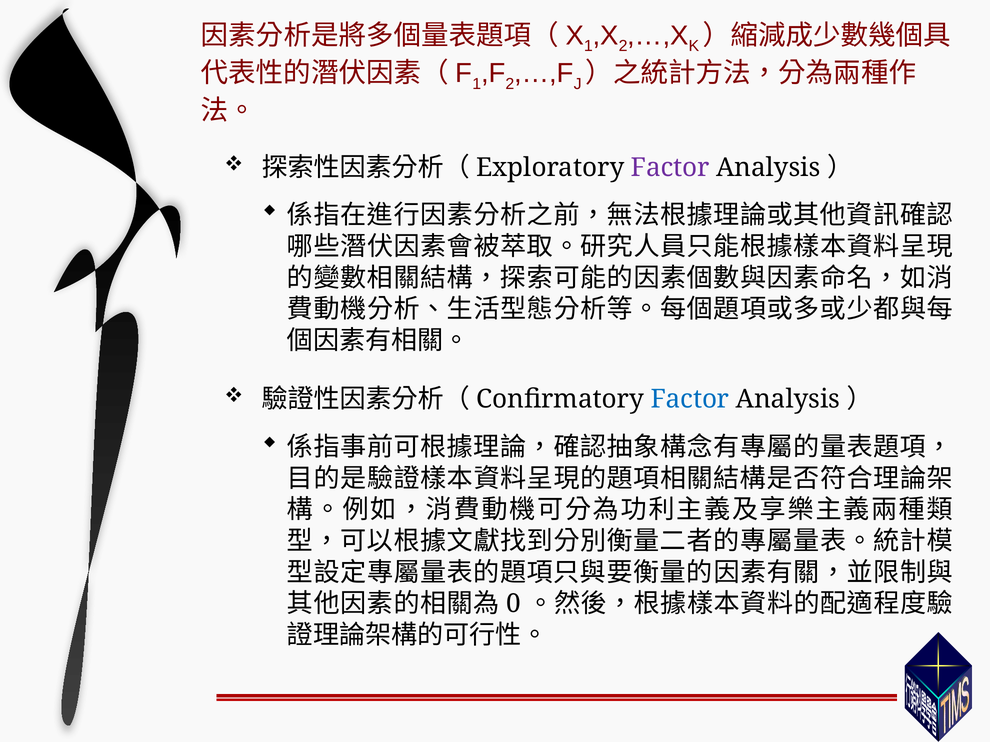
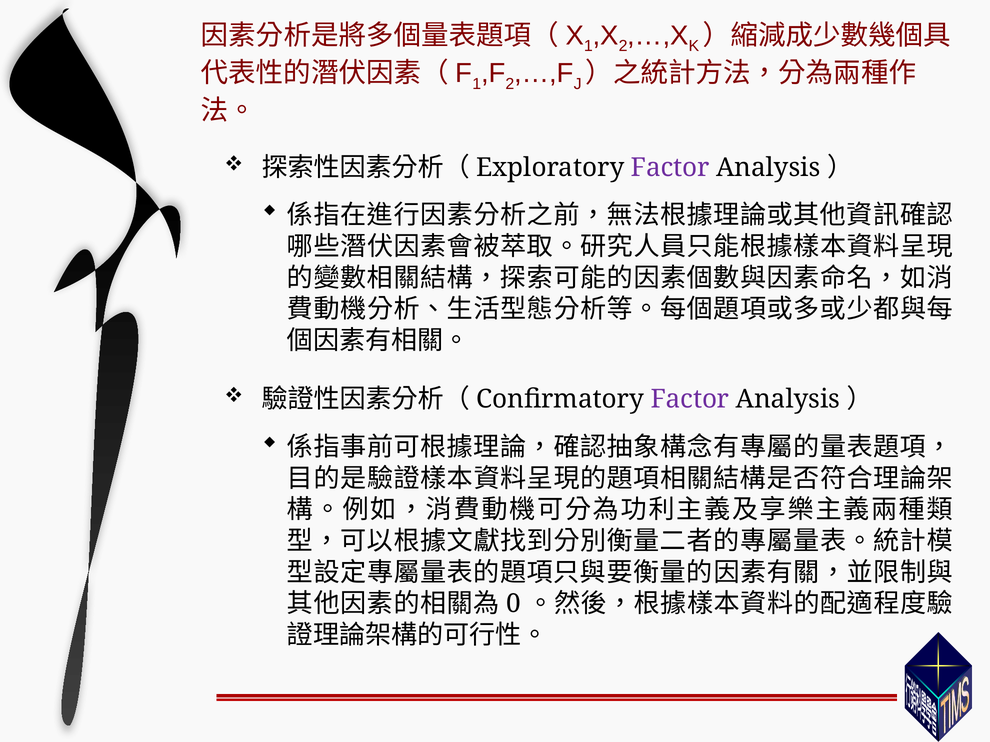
Factor colour: blue -> purple (690, 400)
